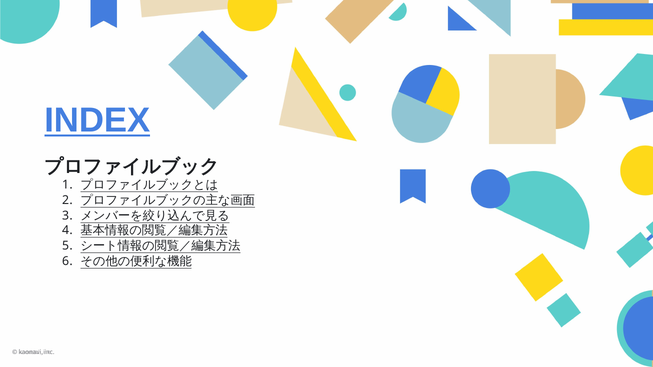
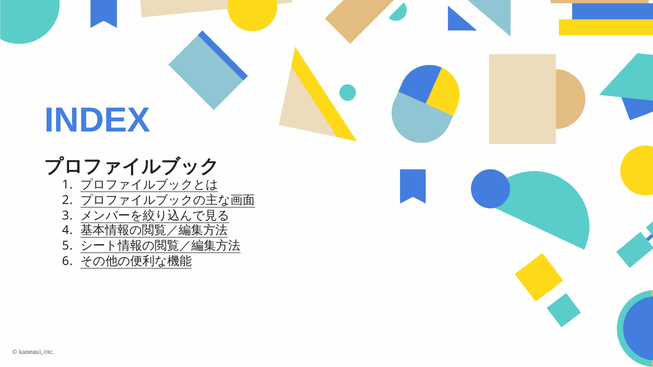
INDEX underline: present -> none (97, 121)
